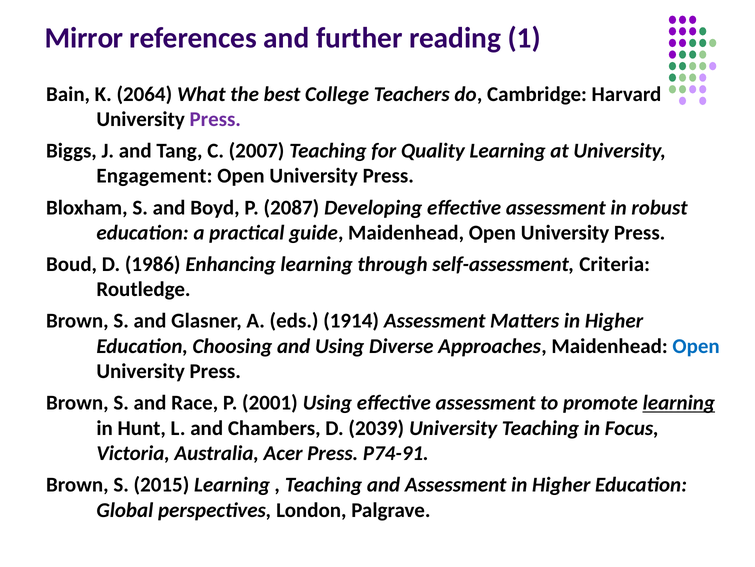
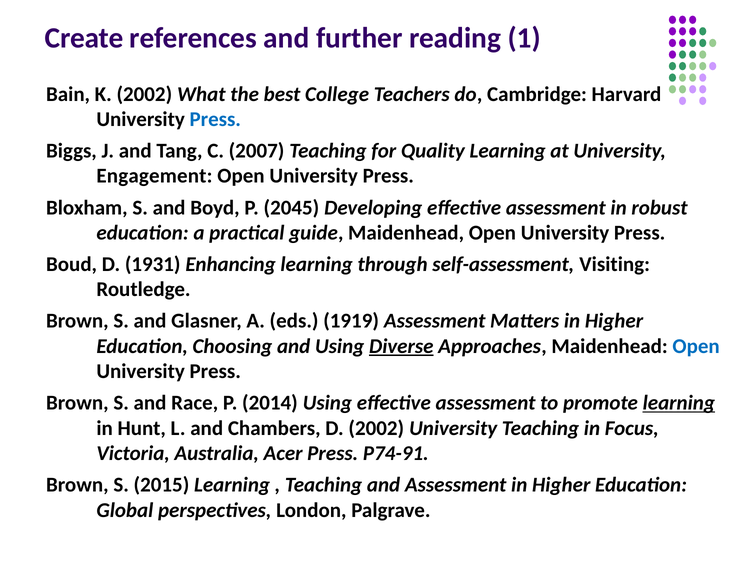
Mirror: Mirror -> Create (84, 38)
K 2064: 2064 -> 2002 (144, 94)
Press colour: purple -> blue (215, 119)
2087: 2087 -> 2045 (291, 207)
1986: 1986 -> 1931 (153, 264)
Criteria: Criteria -> Visiting (615, 264)
1914: 1914 -> 1919 (351, 321)
Diverse underline: none -> present (401, 346)
2001: 2001 -> 2014 (270, 402)
D 2039: 2039 -> 2002 (376, 428)
